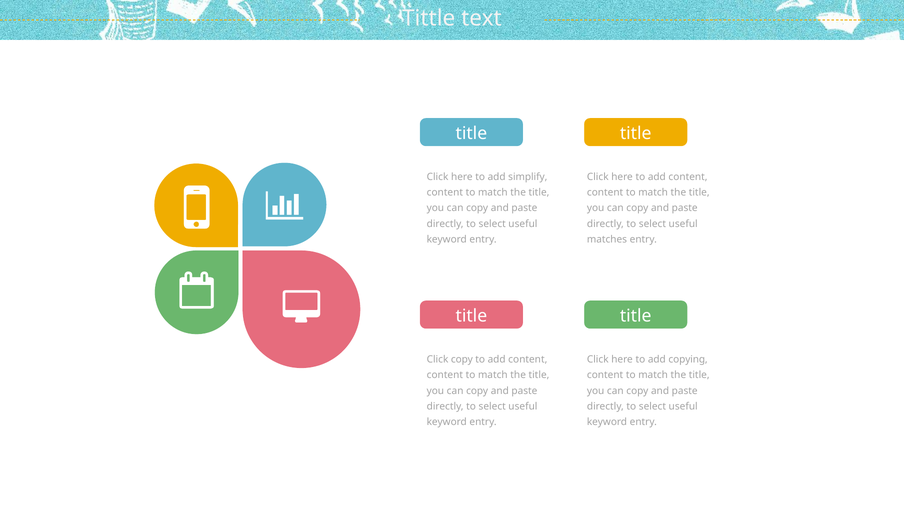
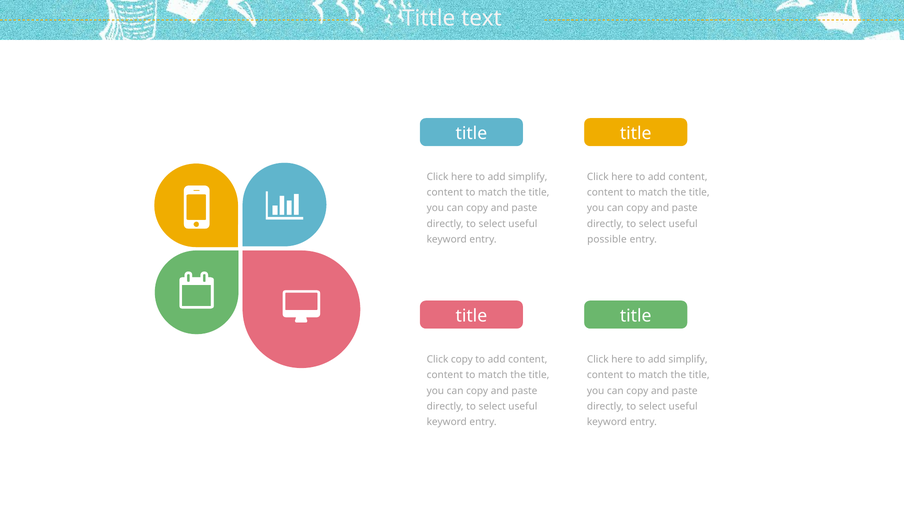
matches: matches -> possible (607, 240)
copying: copying -> simplify (688, 360)
